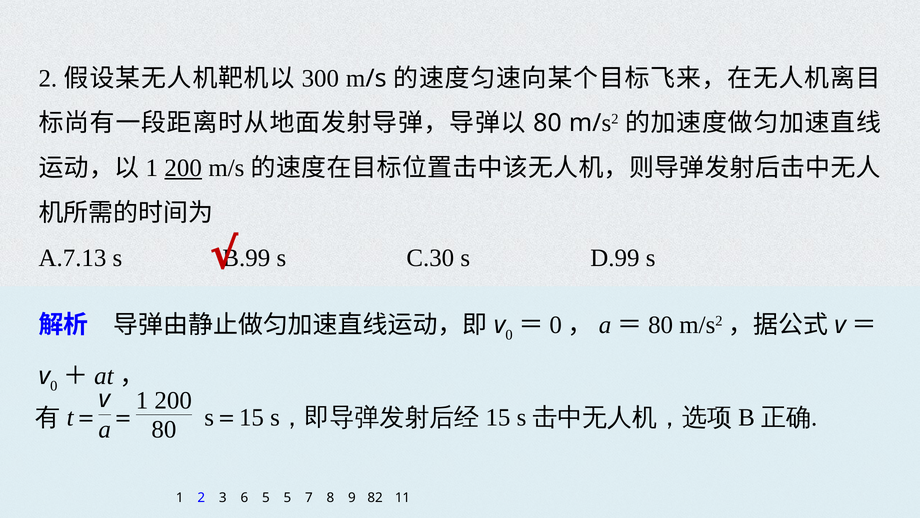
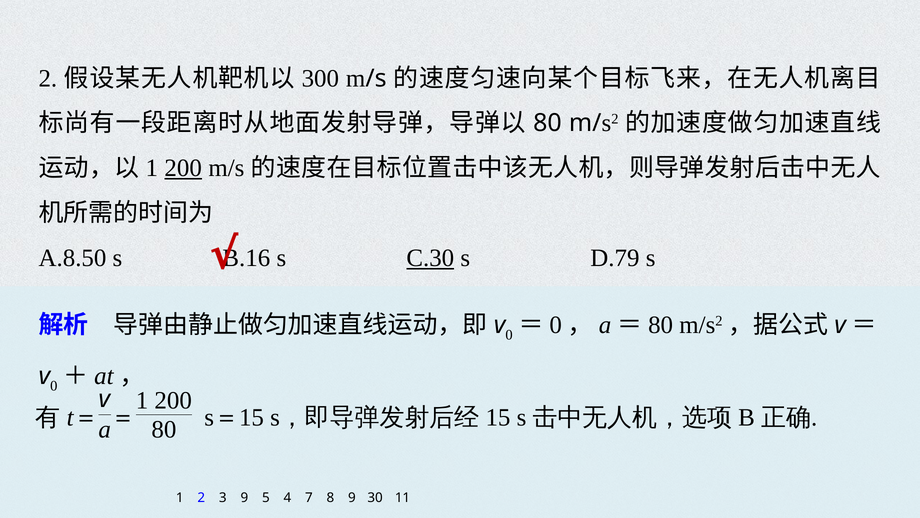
A.7.13: A.7.13 -> A.8.50 (72, 258)
B.99: B.99 -> B.16 (246, 258)
C.30 underline: none -> present (430, 258)
D.99: D.99 -> D.79 (615, 258)
3 6: 6 -> 9 (244, 497)
5 5: 5 -> 4 (287, 497)
82: 82 -> 30 (375, 497)
